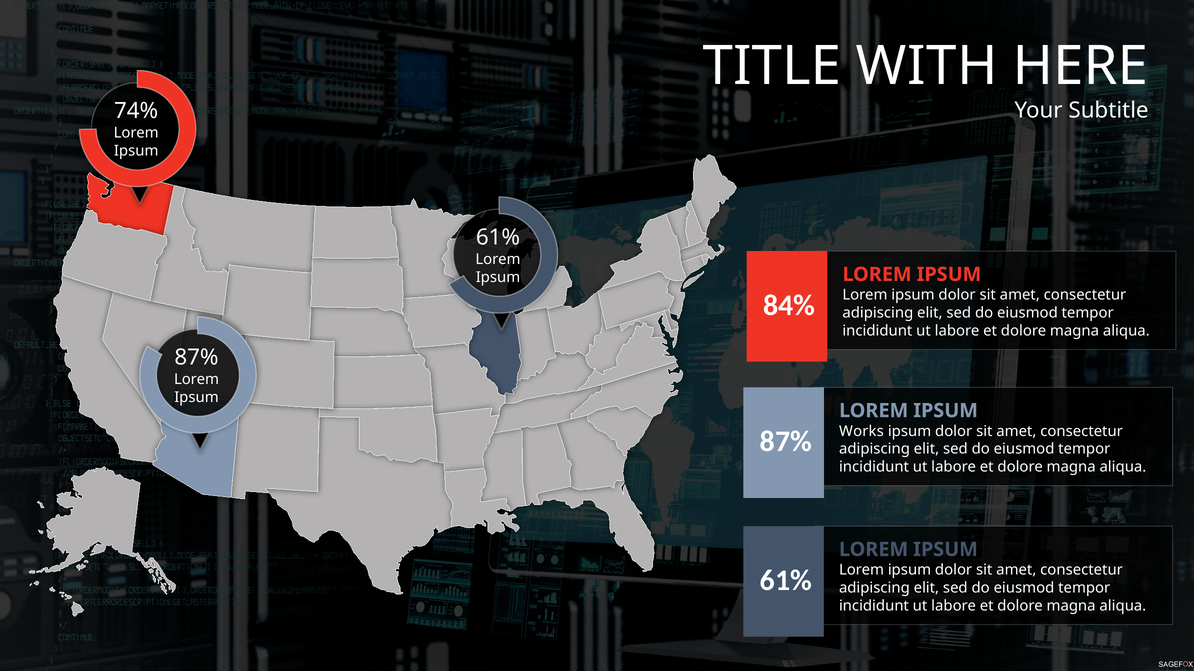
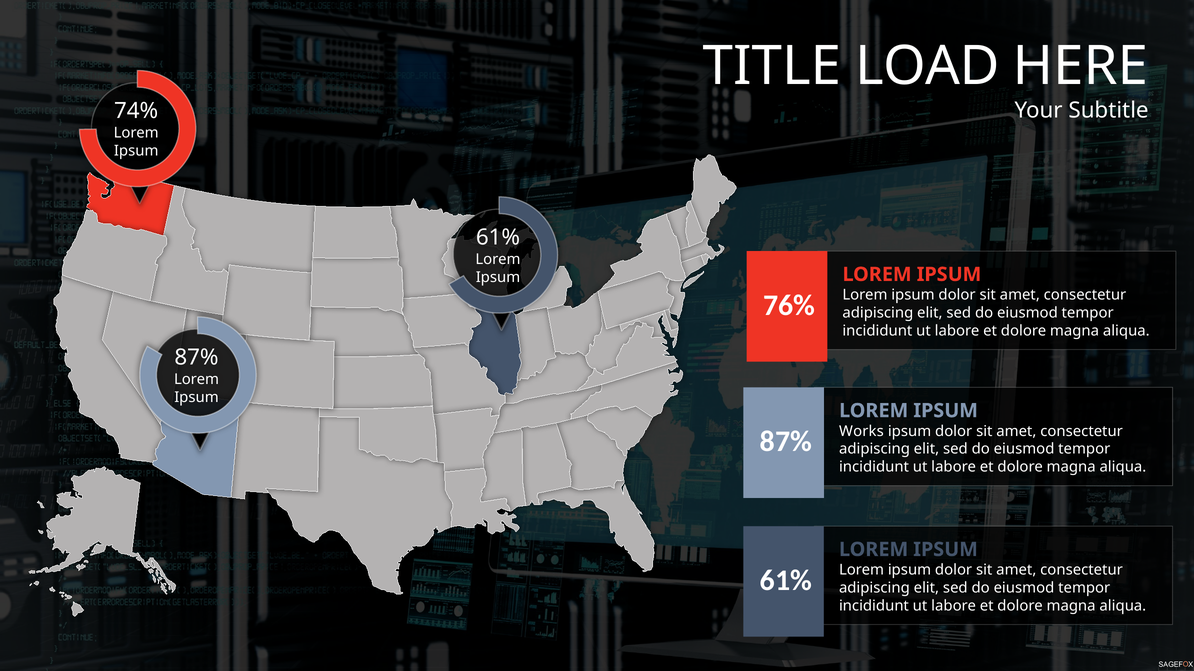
WITH: WITH -> LOAD (927, 66)
84%: 84% -> 76% (789, 306)
